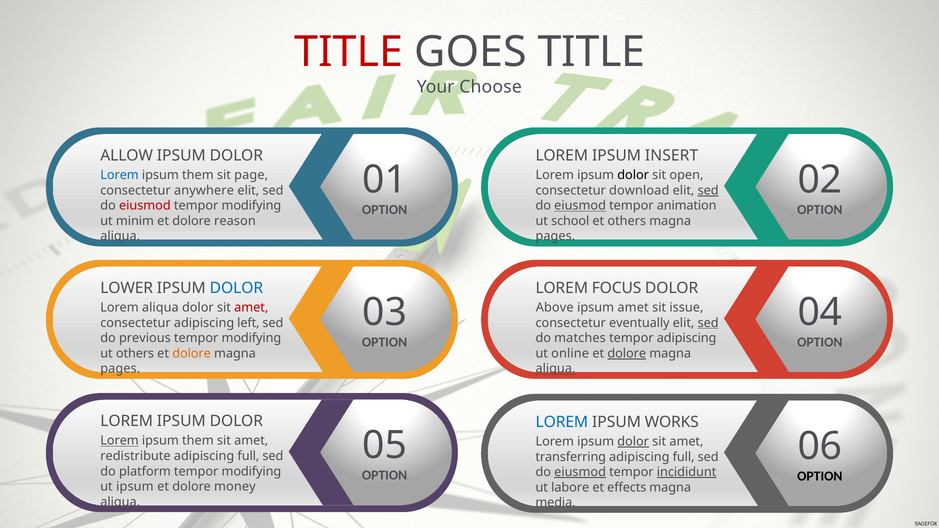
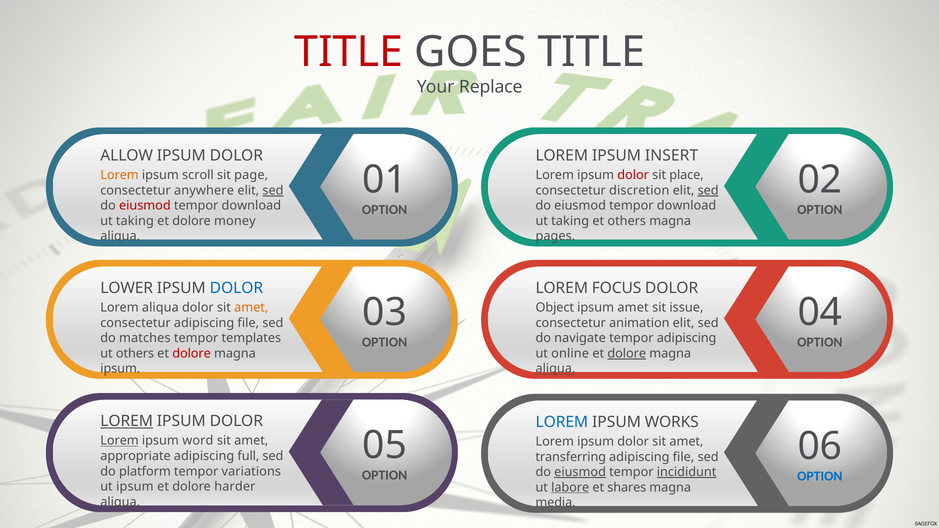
Choose: Choose -> Replace (491, 87)
Lorem colour: blue -> orange (120, 175)
them: them -> scroll (198, 175)
dolor colour: black -> red (633, 175)
open: open -> place (687, 175)
sed underline: none -> present (273, 190)
download: download -> discretion (639, 190)
modifying: modifying -> download (251, 206)
eiusmod underline: present -> none (580, 206)
animation: animation -> download (687, 206)
minim: minim -> taking (135, 221)
reason: reason -> money (235, 221)
school: school -> taking (570, 221)
amet colour: red -> orange (251, 308)
Above: Above -> Object (555, 308)
consectetur adipiscing left: left -> file (248, 323)
eventually: eventually -> animation (639, 323)
sed underline: present -> none (708, 323)
previous: previous -> matches (145, 338)
modifying: modifying -> templates (251, 338)
matches: matches -> navigate (580, 338)
dolore colour: orange -> red (192, 354)
pages: pages -> ipsum (120, 369)
LOREM underline: none -> present (127, 421)
them: them -> word (198, 441)
dolor underline: present -> none (633, 442)
redistribute: redistribute -> appropriate (136, 456)
full: full -> file (684, 457)
modifying: modifying -> variations (251, 471)
OPTION colour: black -> blue (820, 476)
money: money -> harder (235, 487)
labore underline: none -> present (570, 488)
effects: effects -> shares (627, 488)
